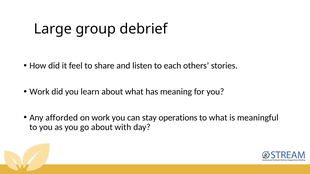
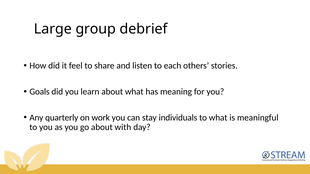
Work: Work -> Goals (39, 92)
afforded: afforded -> quarterly (62, 118)
operations: operations -> individuals (178, 118)
